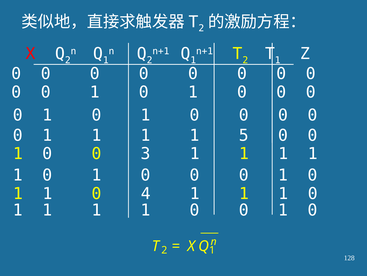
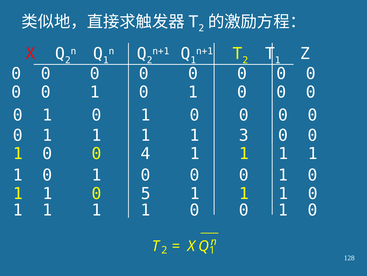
5: 5 -> 3 (244, 135)
3: 3 -> 4 (146, 153)
4: 4 -> 5 (146, 193)
